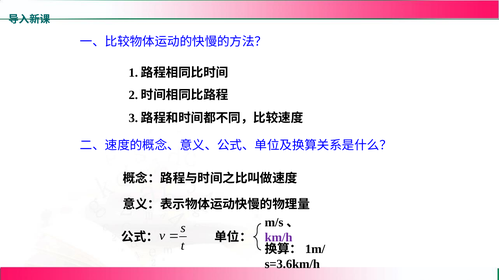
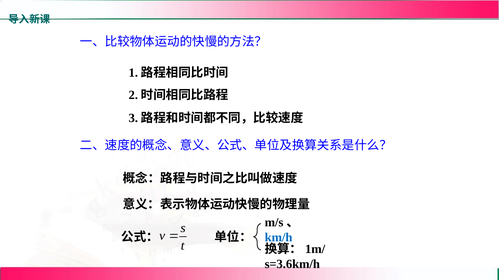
km/h colour: purple -> blue (279, 238)
